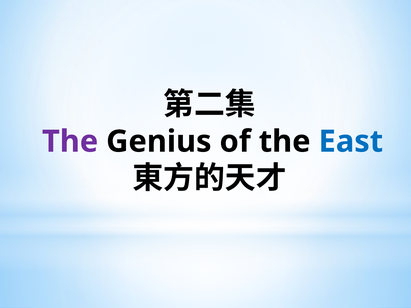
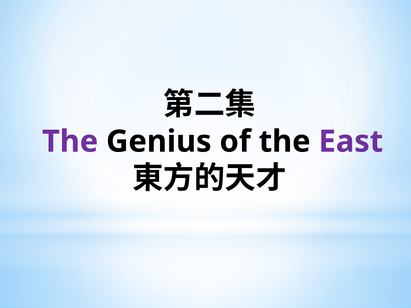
East colour: blue -> purple (351, 142)
